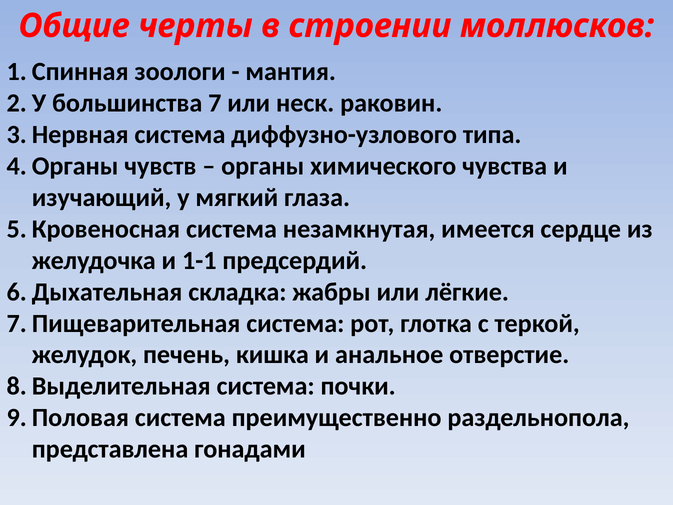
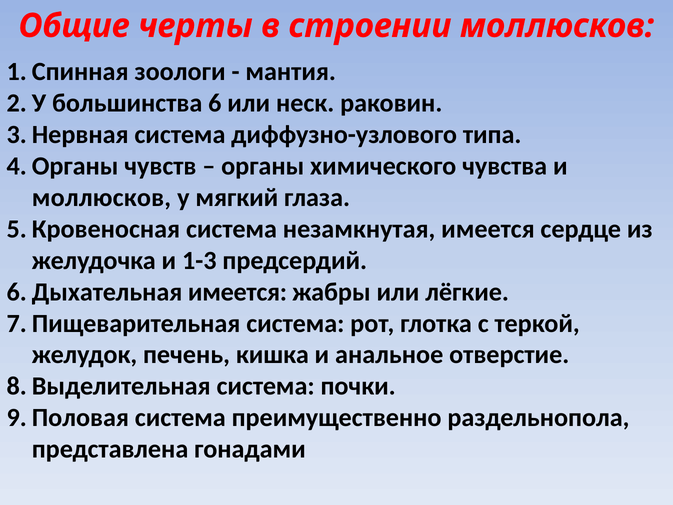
7: 7 -> 6 (215, 103)
изучающий: изучающий -> моллюсков (101, 198)
1-1: 1-1 -> 1-3 (199, 260)
складка: складка -> имеется (238, 292)
